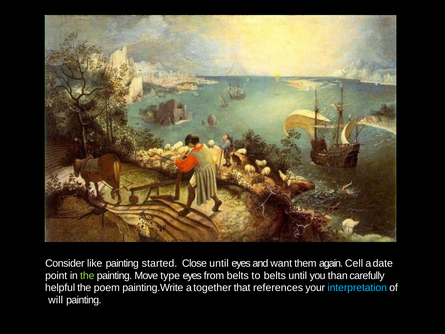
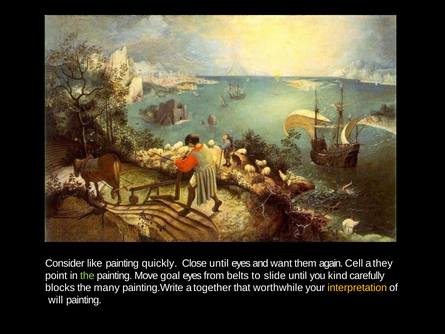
started: started -> quickly (160, 263)
date: date -> they (383, 263)
type: type -> goal (170, 275)
to belts: belts -> slide (275, 275)
than: than -> kind (338, 275)
helpful: helpful -> blocks (60, 288)
poem: poem -> many (107, 288)
references: references -> worthwhile (278, 288)
interpretation colour: light blue -> yellow (357, 288)
